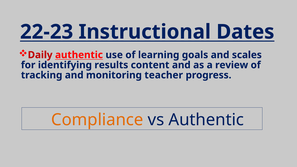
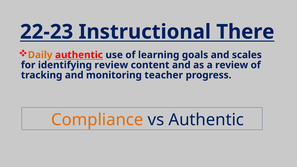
Dates: Dates -> There (245, 32)
Daily colour: red -> orange (40, 55)
identifying results: results -> review (111, 65)
